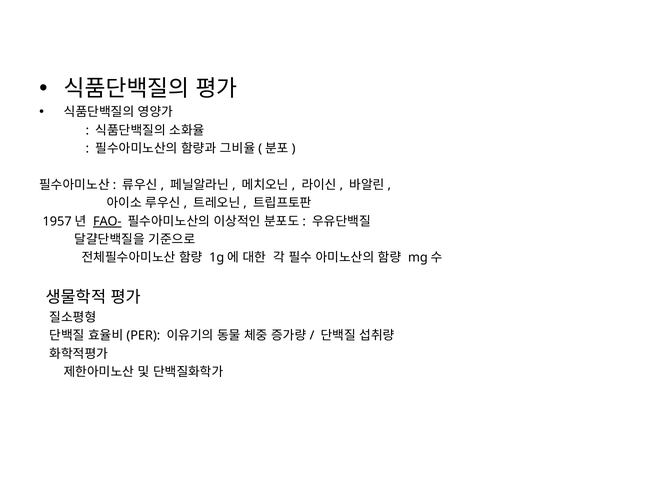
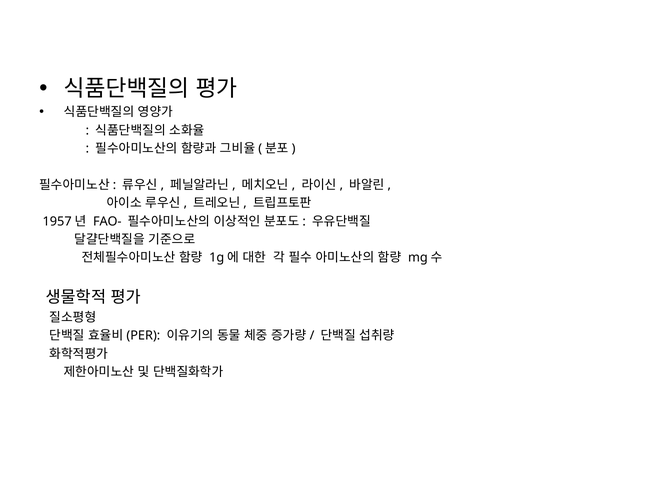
FAO- underline: present -> none (107, 222)
